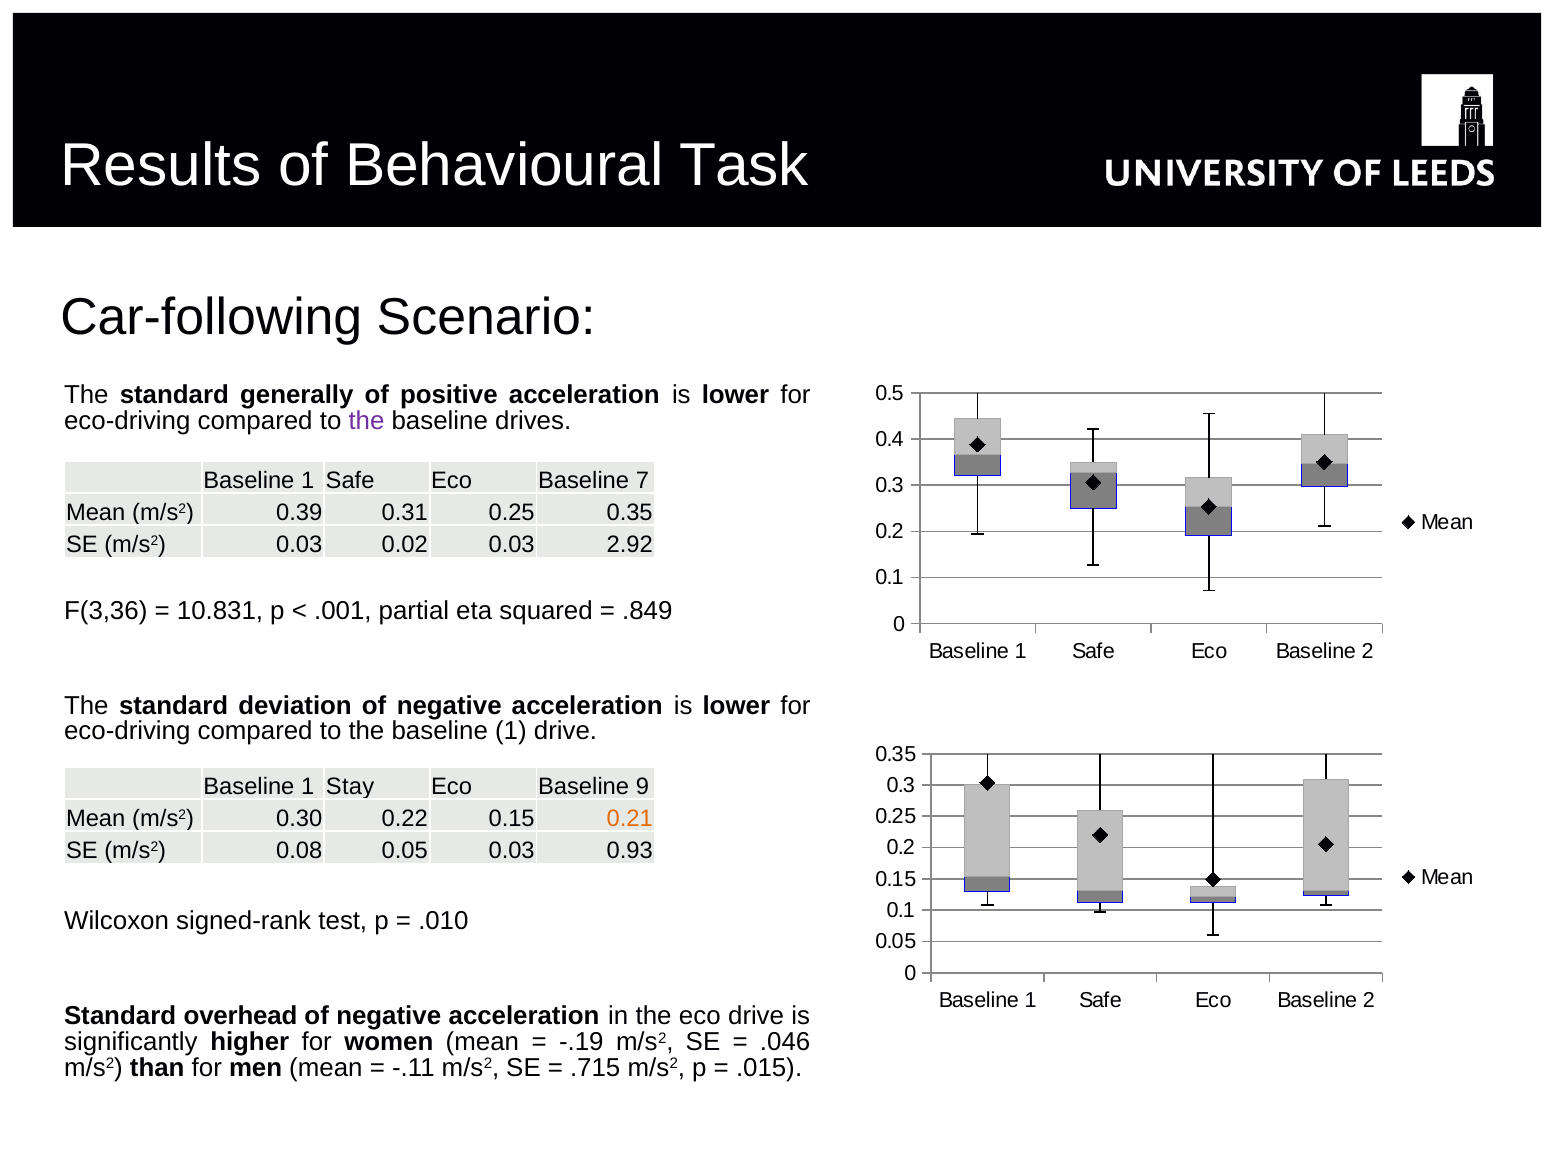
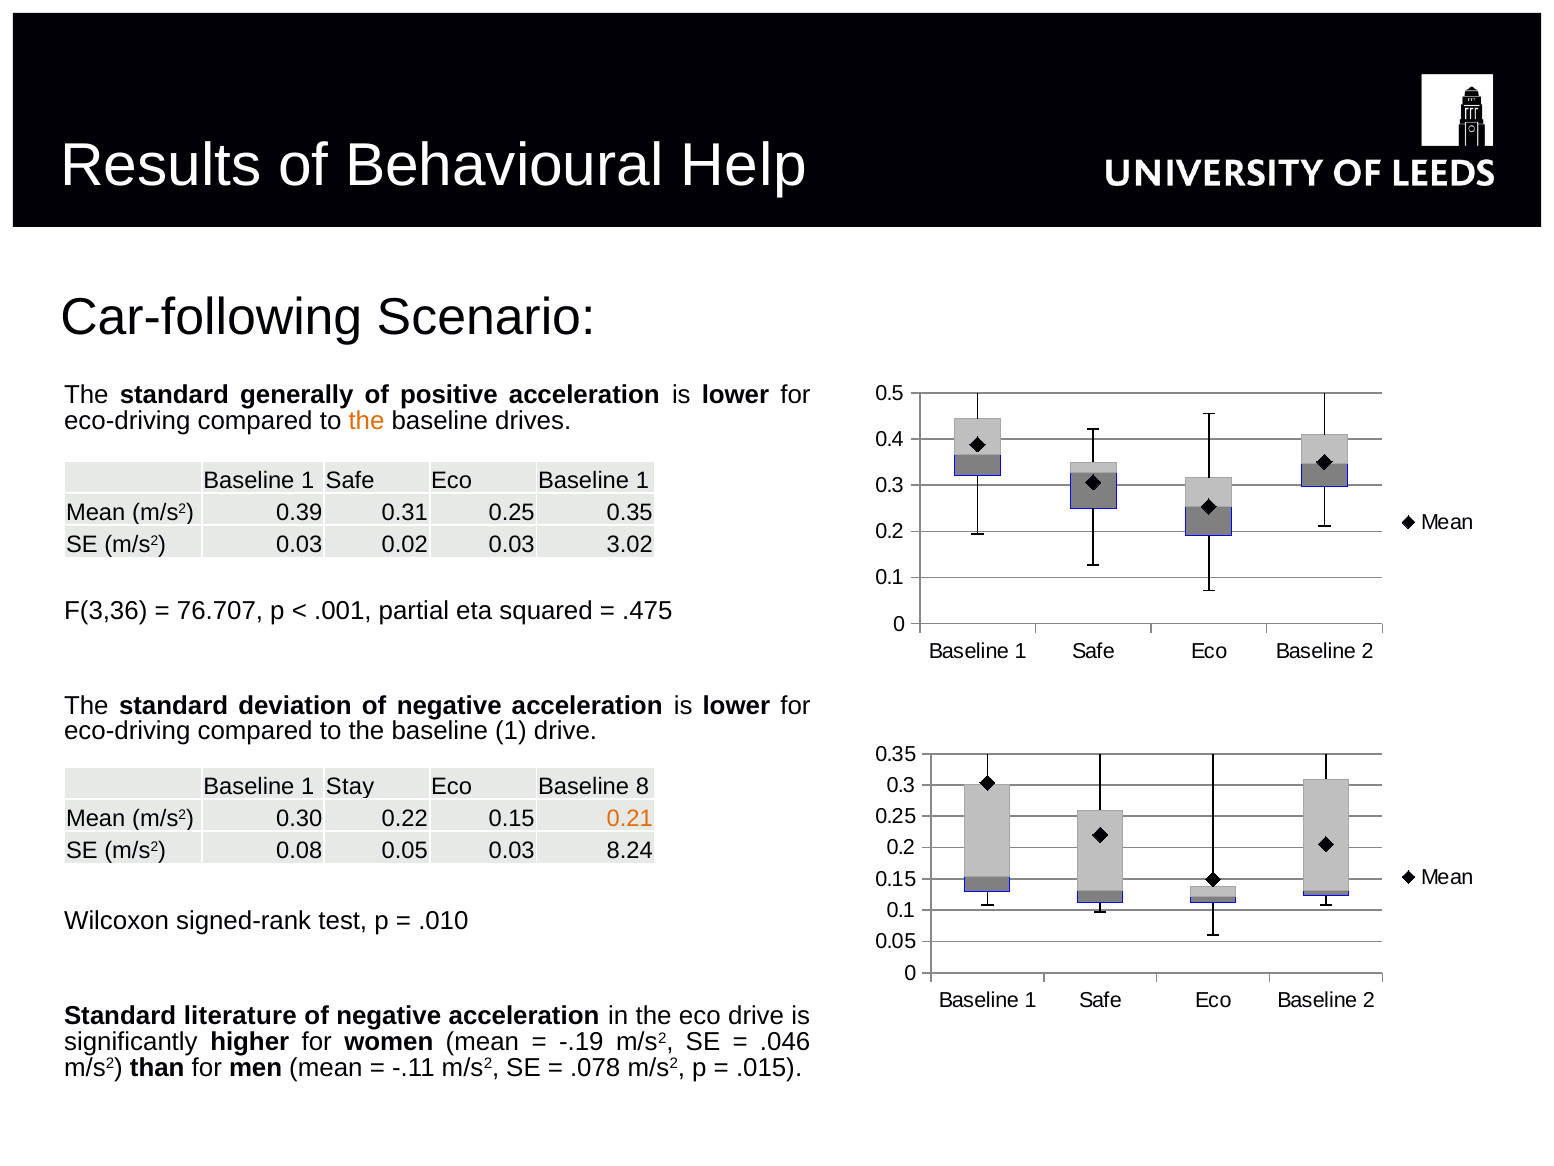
Task: Task -> Help (744, 165)
the colour: purple -> orange (366, 420)
Eco Baseline 7: 7 -> 1 (642, 480)
2.92: 2.92 -> 3.02 (630, 545)
10.831: 10.831 -> 76.707 (220, 610)
.849: .849 -> .475 (647, 610)
9: 9 -> 8 (642, 786)
0.93: 0.93 -> 8.24 (630, 851)
overhead: overhead -> literature (240, 1016)
.715: .715 -> .078 (595, 1068)
